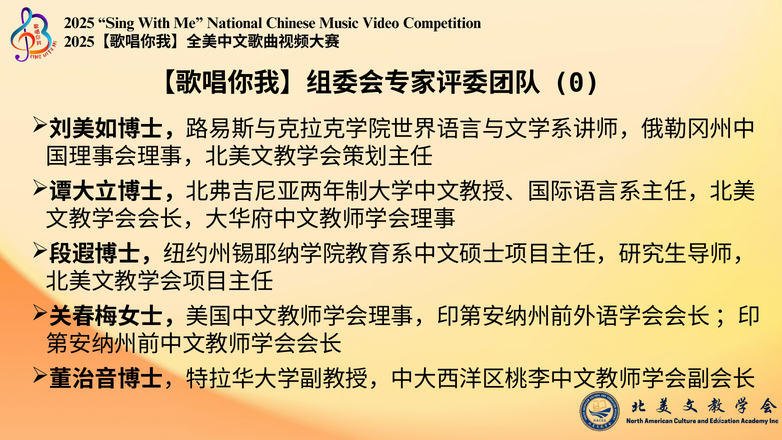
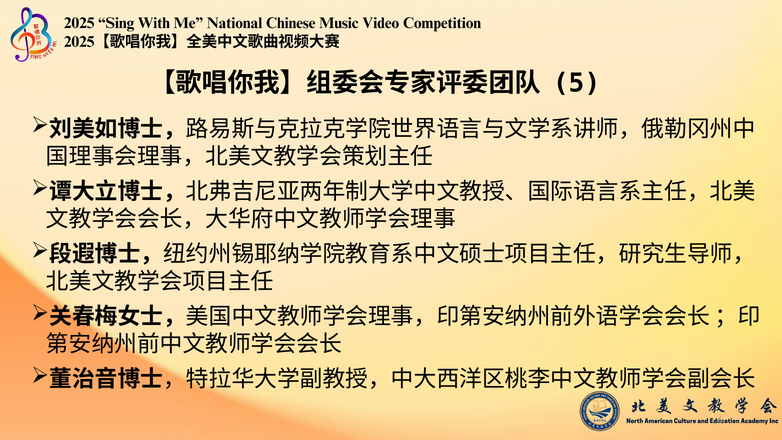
0: 0 -> 5 (577, 83)
